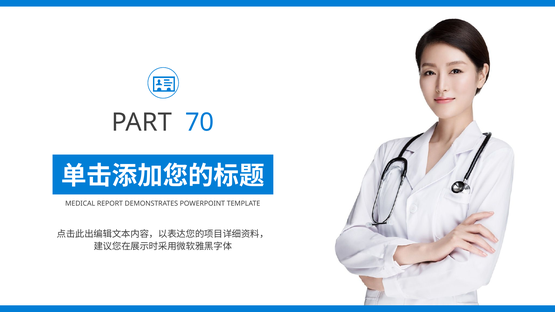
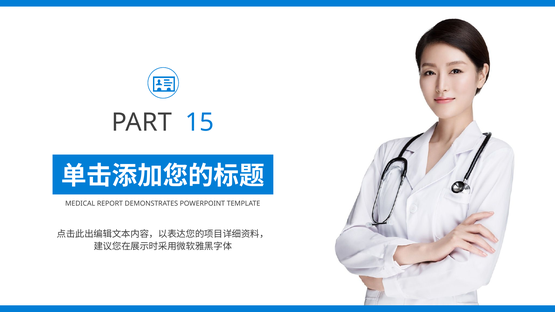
70: 70 -> 15 (200, 122)
